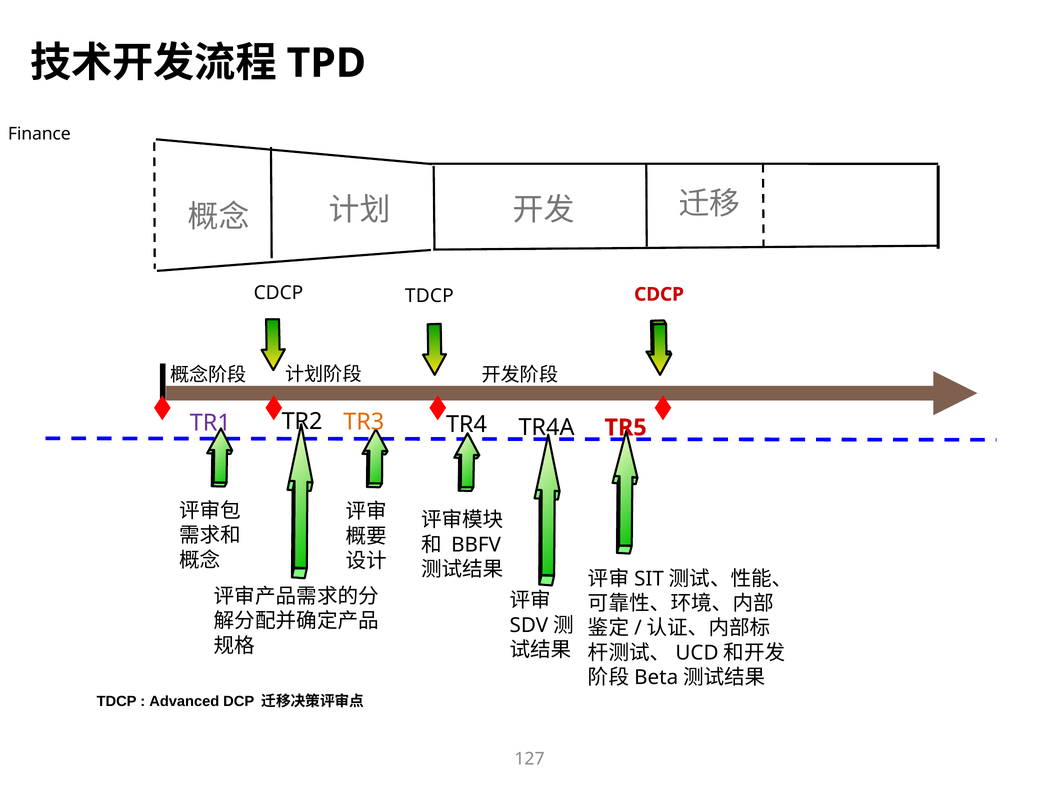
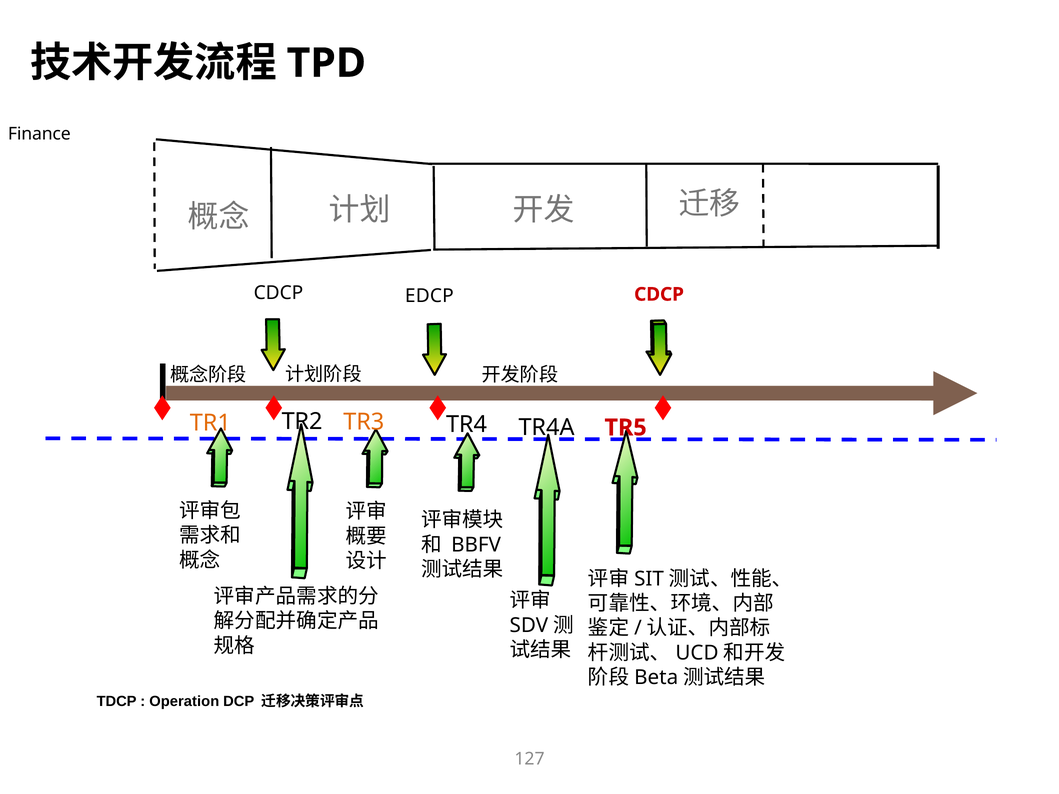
CDCP TDCP: TDCP -> EDCP (429, 296)
TR1 colour: purple -> orange (210, 423)
Advanced: Advanced -> Operation (184, 702)
